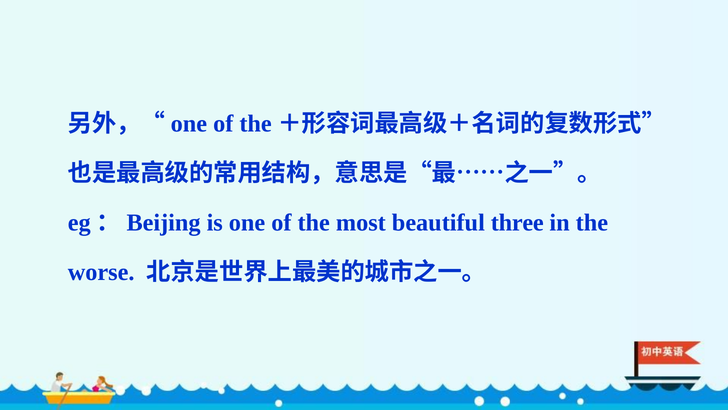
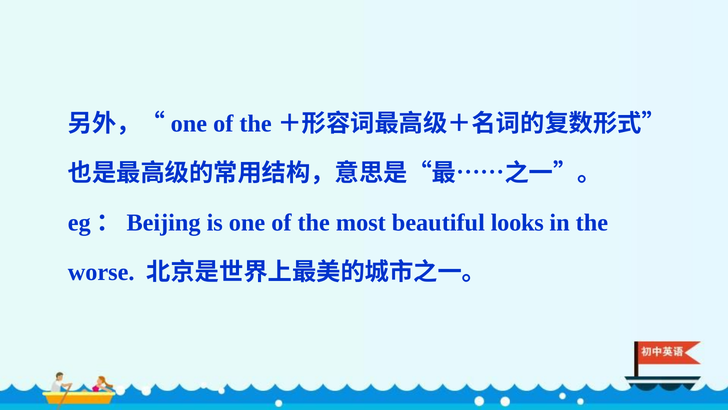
three: three -> looks (517, 223)
